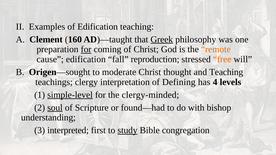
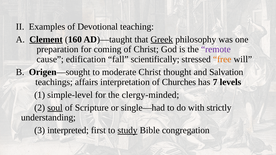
of Edification: Edification -> Devotional (98, 27)
Clement underline: none -> present (46, 39)
for underline: present -> none (86, 49)
remote colour: orange -> purple (216, 49)
reproduction: reproduction -> scientifically (155, 59)
and Teaching: Teaching -> Salvation (226, 72)
clergy: clergy -> affairs (86, 82)
Defining: Defining -> Churches (179, 82)
4: 4 -> 7 (215, 82)
simple-level underline: present -> none (70, 95)
found—had: found—had -> single—had (143, 108)
bishop: bishop -> strictly (219, 108)
